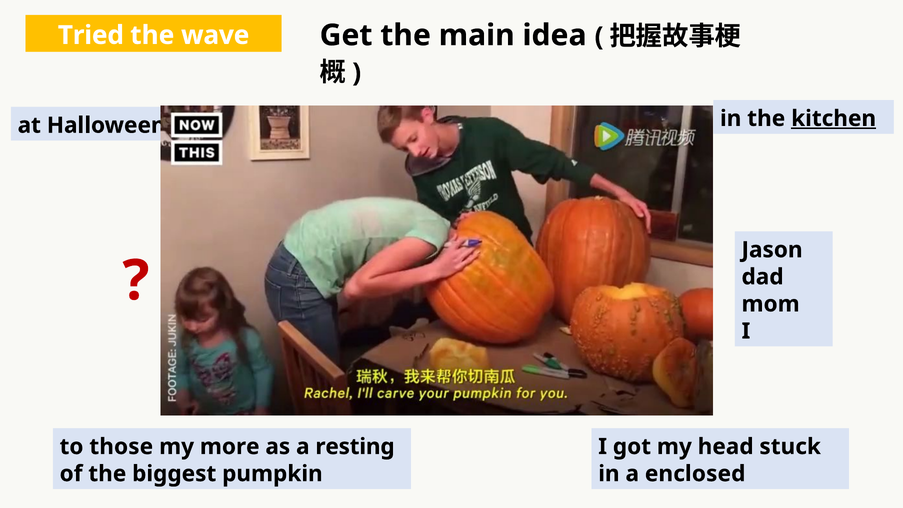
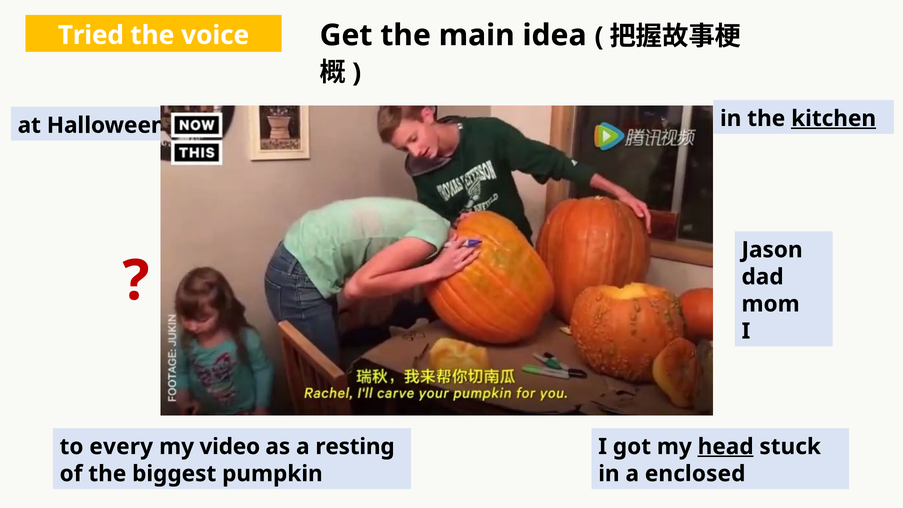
wave: wave -> voice (215, 35)
those: those -> every (121, 447)
more: more -> video (230, 447)
head underline: none -> present (726, 447)
